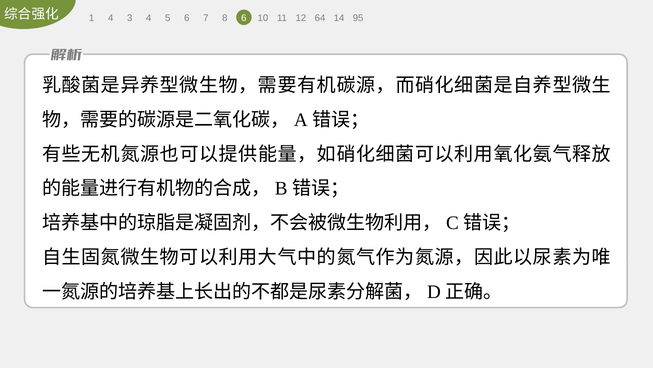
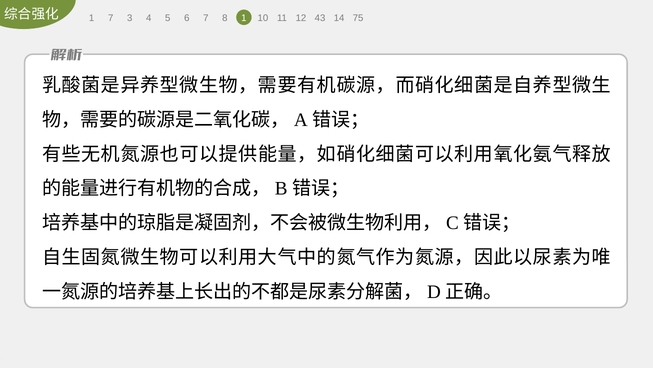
1 4: 4 -> 7 (111, 18)
8 6: 6 -> 1 (244, 18)
64: 64 -> 43 (320, 18)
95: 95 -> 75 (358, 18)
